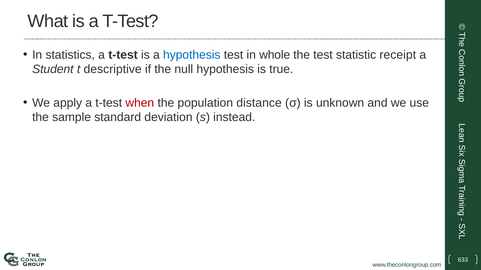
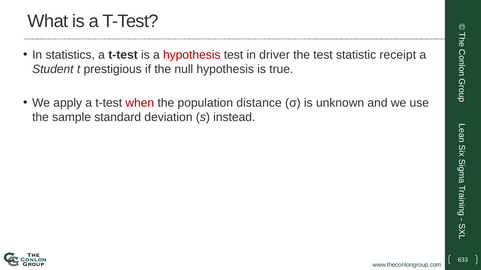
hypothesis colour: blue -> red (192, 55)
whole: whole -> driver (275, 55)
descriptive: descriptive -> prestigious (113, 69)
